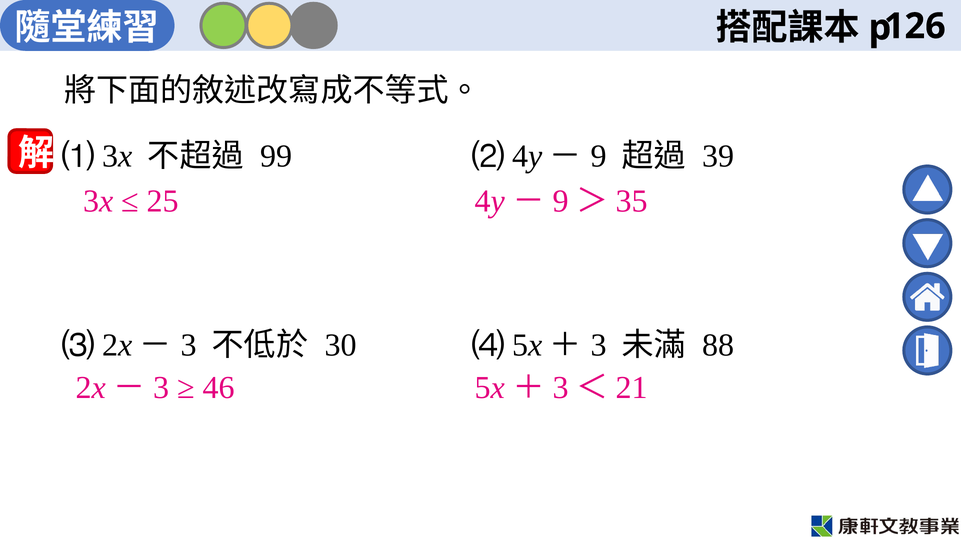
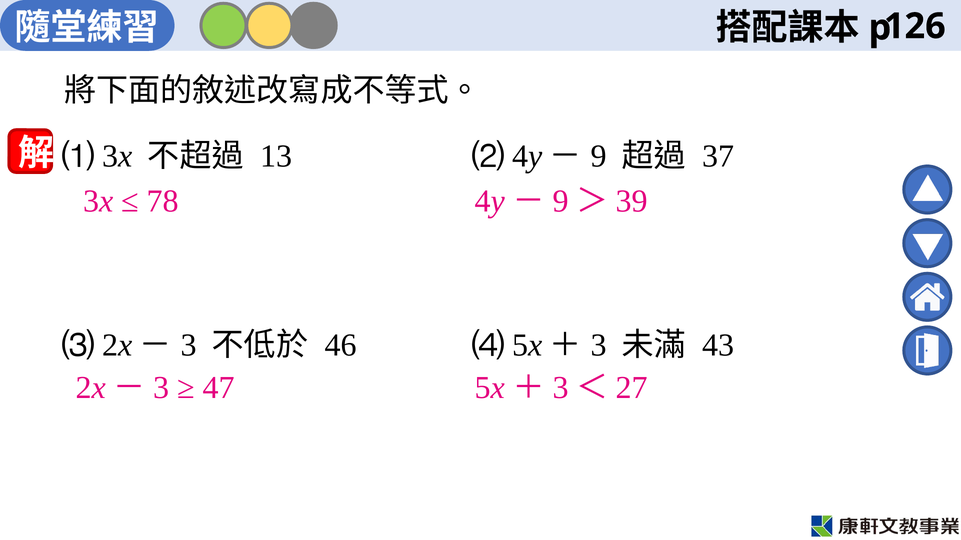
99: 99 -> 13 (276, 157)
39: 39 -> 37 (718, 157)
25: 25 -> 78 (163, 201)
35: 35 -> 39 (632, 201)
30: 30 -> 46 (341, 346)
88: 88 -> 43 (718, 346)
46: 46 -> 47 (219, 388)
21: 21 -> 27 (632, 388)
